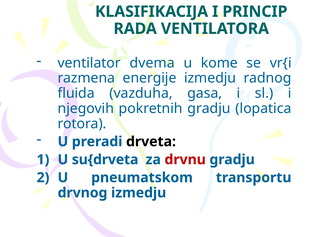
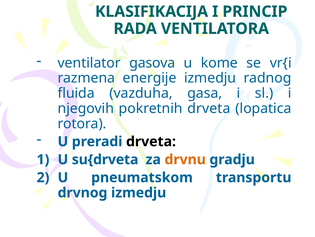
dvema: dvema -> gasova (152, 63)
pokretnih gradju: gradju -> drveta (209, 108)
drvnu colour: red -> orange (185, 159)
